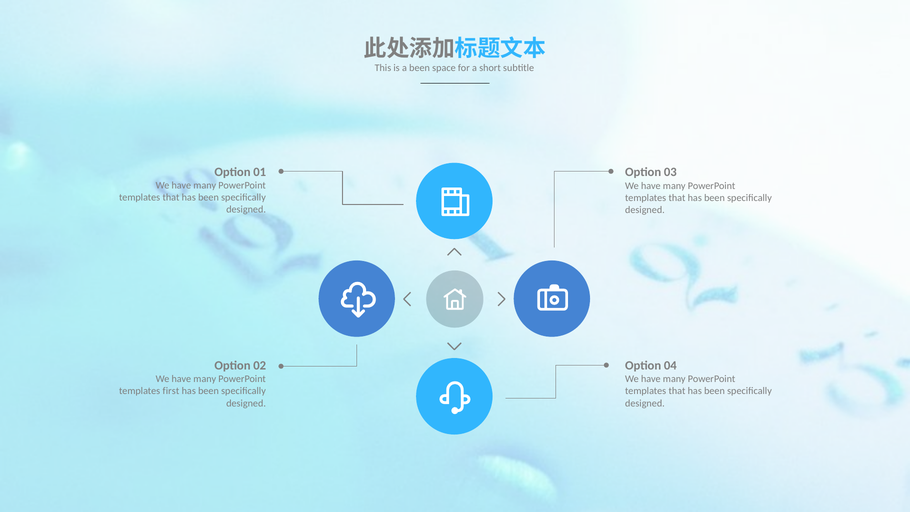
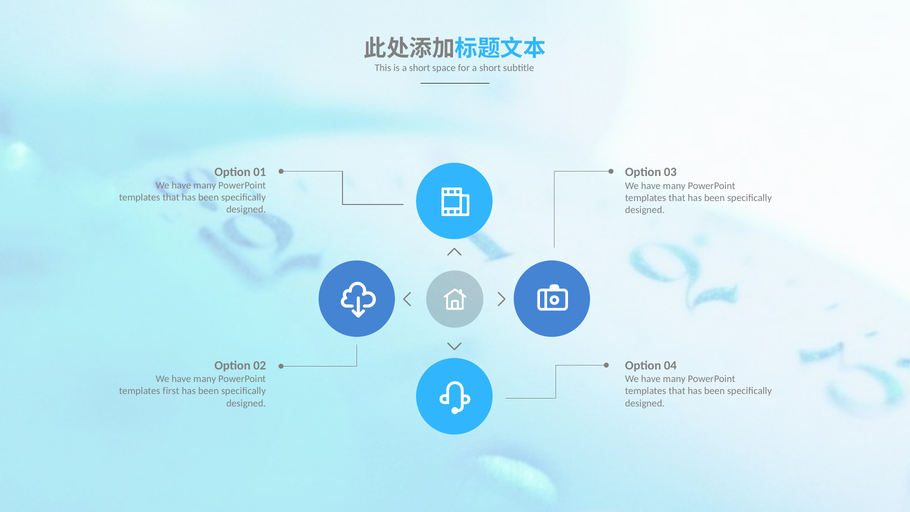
is a been: been -> short (420, 68)
